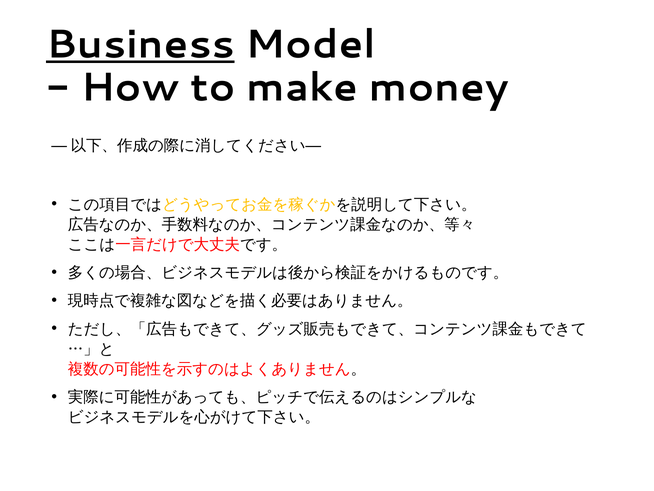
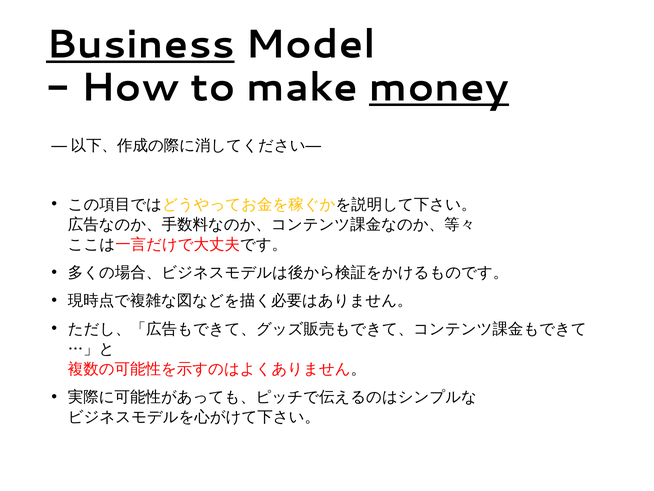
money underline: none -> present (439, 88)
